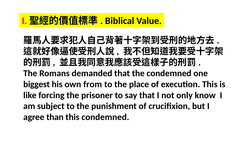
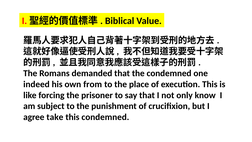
biggest: biggest -> indeed (36, 84)
than: than -> take (55, 117)
